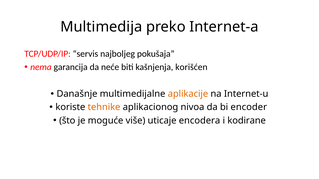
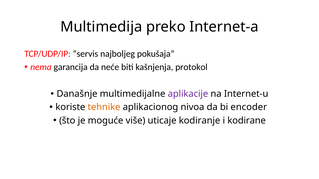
korišćen: korišćen -> protokol (191, 67)
aplikacije colour: orange -> purple (188, 94)
encodera: encodera -> kodiranje (200, 121)
